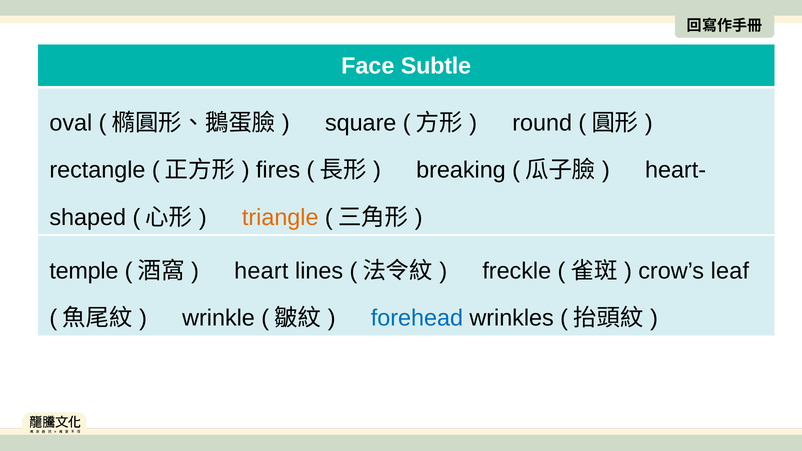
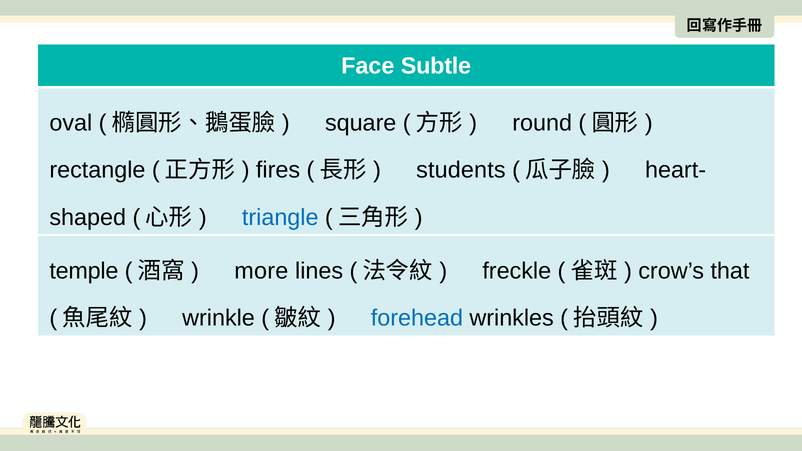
breaking: breaking -> students (461, 170)
triangle colour: orange -> blue (280, 218)
heart: heart -> more (261, 271)
leaf: leaf -> that (730, 271)
